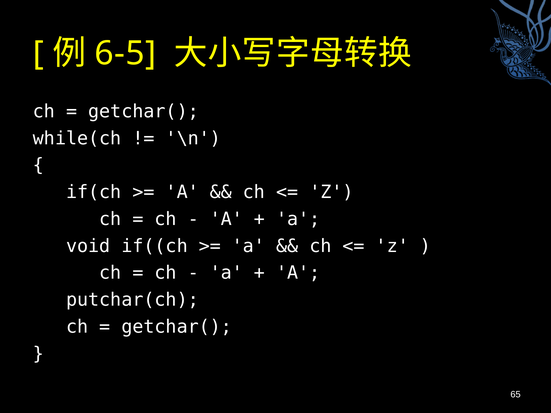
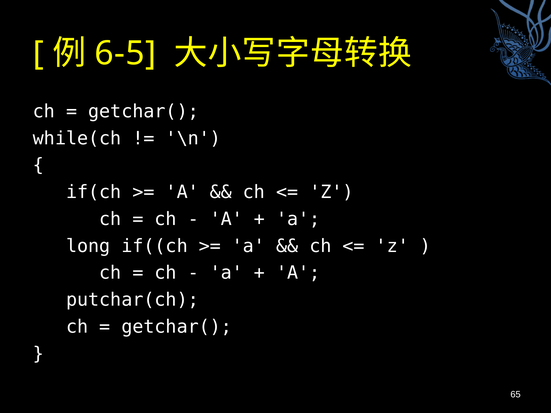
void: void -> long (88, 246)
